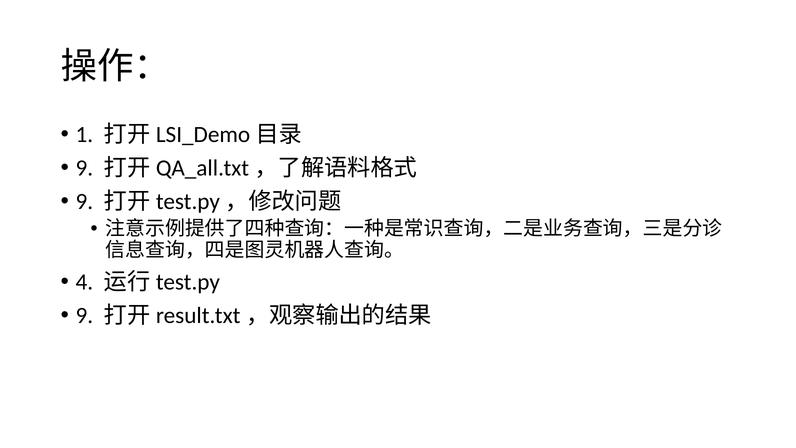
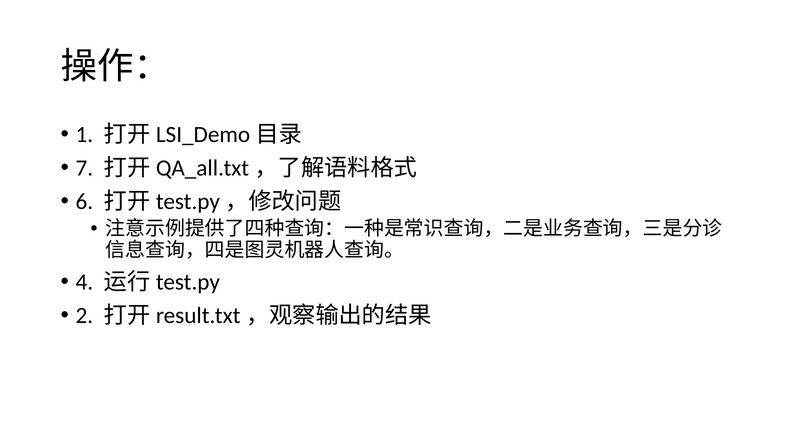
9: 9 -> 7 (84, 168)
9: 9 -> 6 (84, 201)
9: 9 -> 2 (84, 315)
